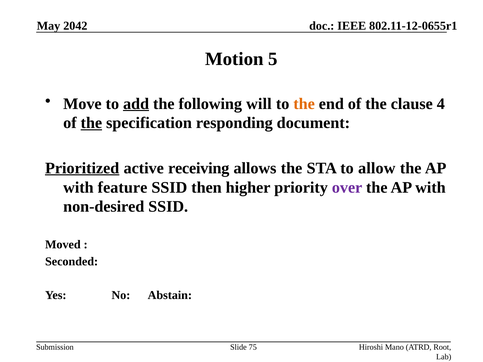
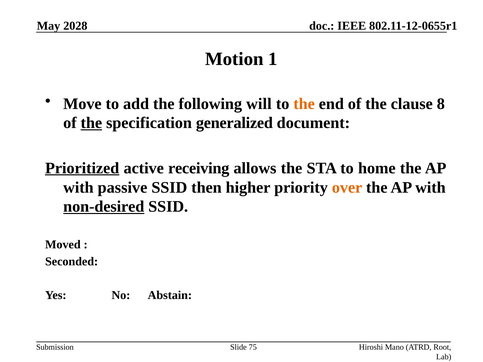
2042: 2042 -> 2028 (75, 26)
5: 5 -> 1 (273, 59)
add underline: present -> none (136, 104)
4: 4 -> 8 (441, 104)
responding: responding -> generalized (234, 123)
allow: allow -> home (377, 168)
feature: feature -> passive (122, 187)
over colour: purple -> orange (347, 187)
non-desired underline: none -> present (104, 207)
